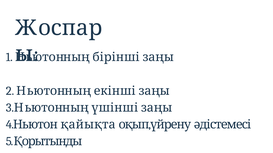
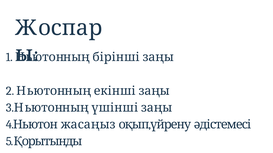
қайықта: қайықта -> жасаңыз (88, 125)
